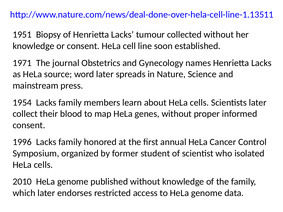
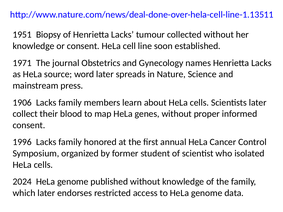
1954: 1954 -> 1906 (22, 103)
2010: 2010 -> 2024 (22, 182)
